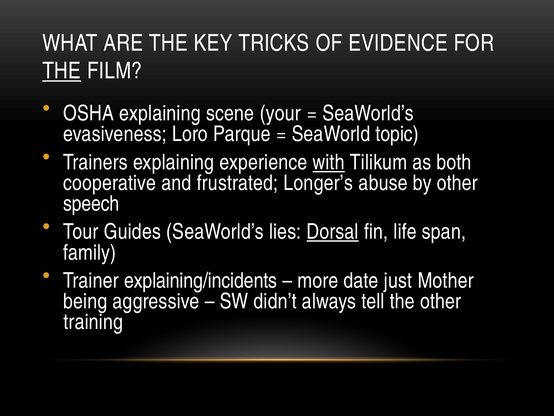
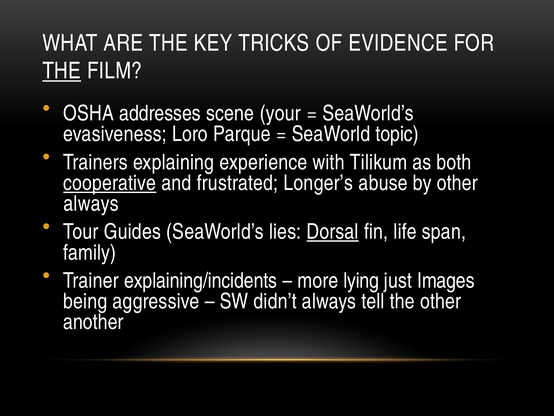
OSHA explaining: explaining -> addresses (160, 113)
with underline: present -> none (329, 162)
cooperative underline: none -> present (110, 183)
speech: speech -> always (91, 203)
date: date -> lying (361, 280)
Mother: Mother -> Images (446, 280)
training: training -> another (93, 322)
